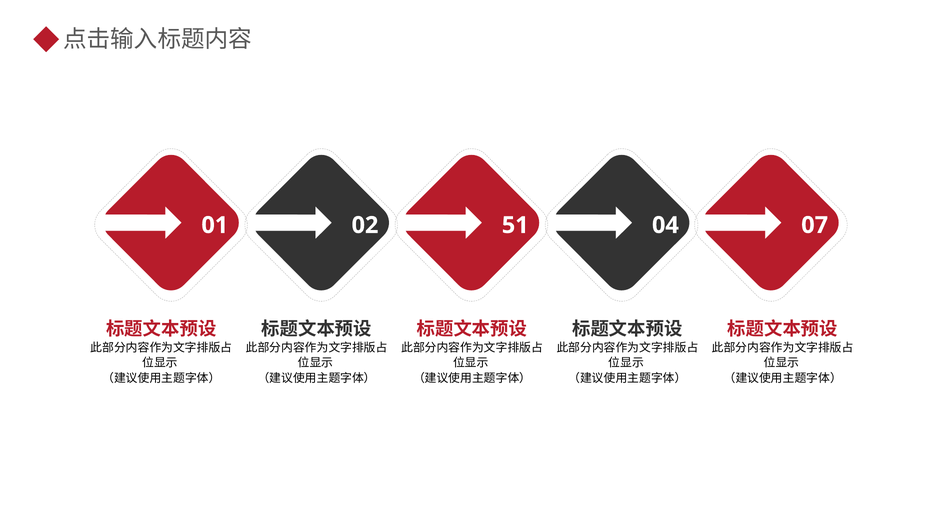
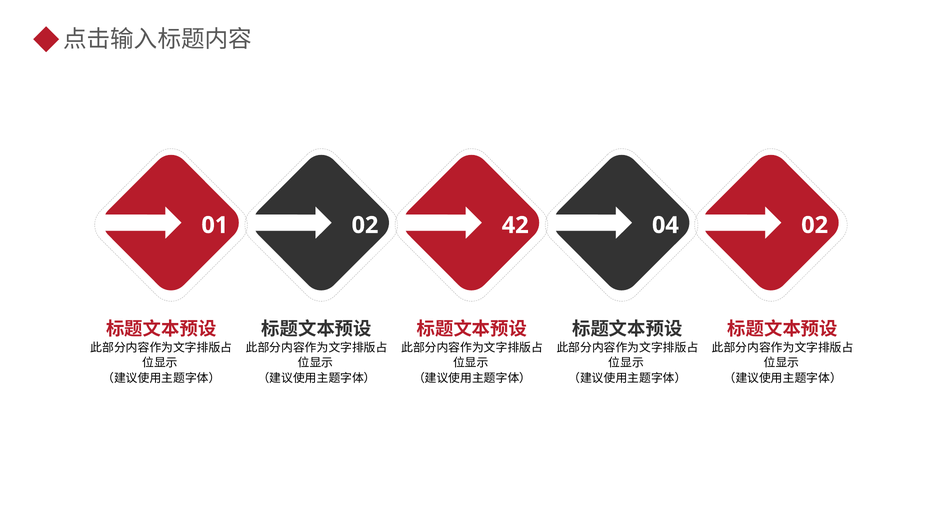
51: 51 -> 42 (515, 225)
04 07: 07 -> 02 (815, 225)
